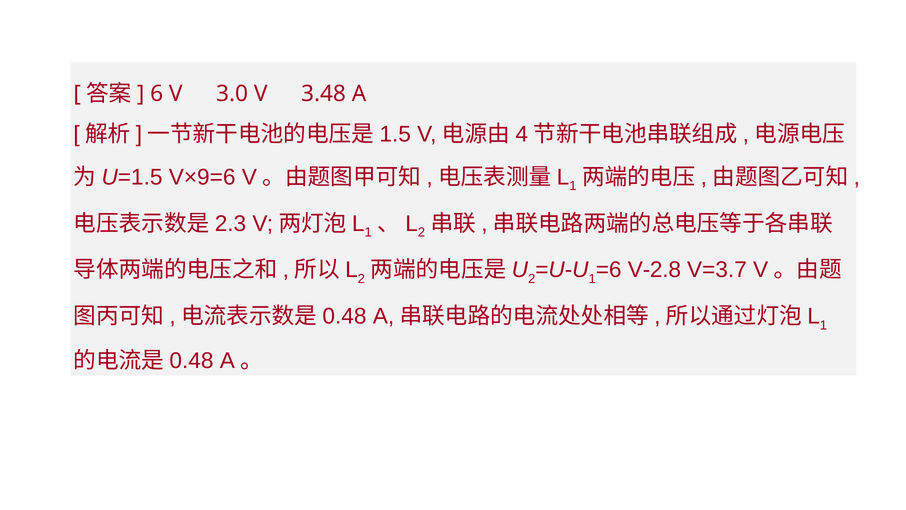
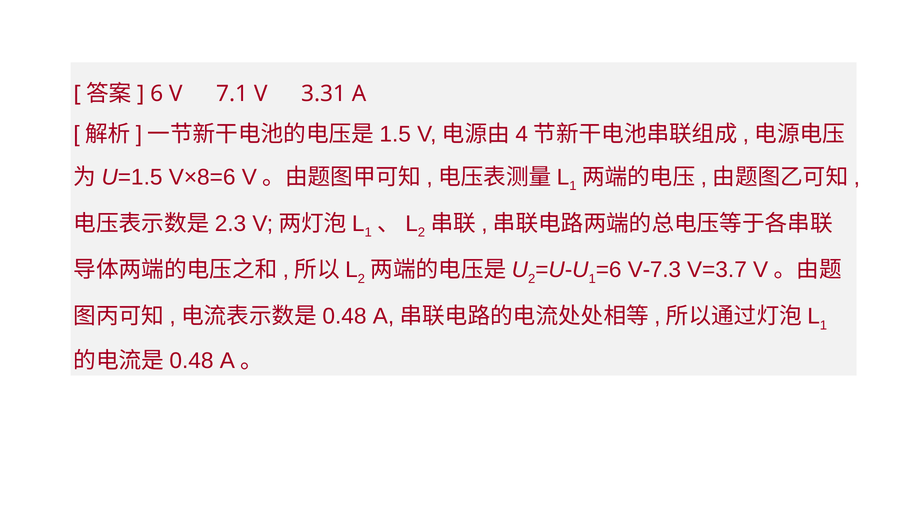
3.0: 3.0 -> 7.1 (232, 94)
3.48: 3.48 -> 3.31 (324, 94)
V×9=6: V×9=6 -> V×8=6 (202, 177)
V-2.8: V-2.8 -> V-7.3 (654, 270)
